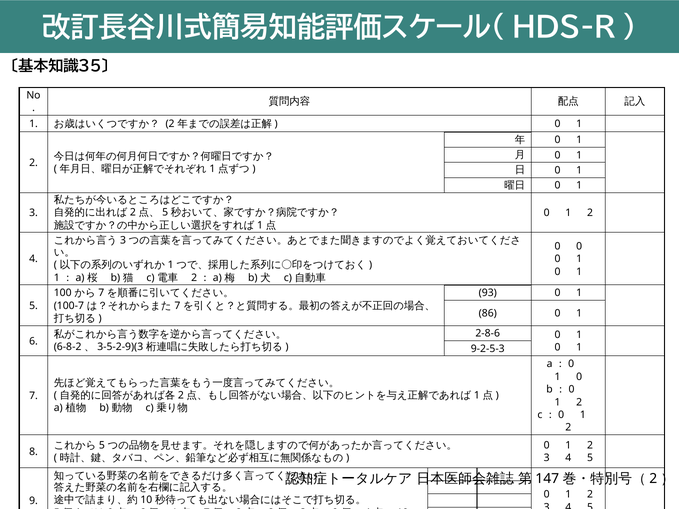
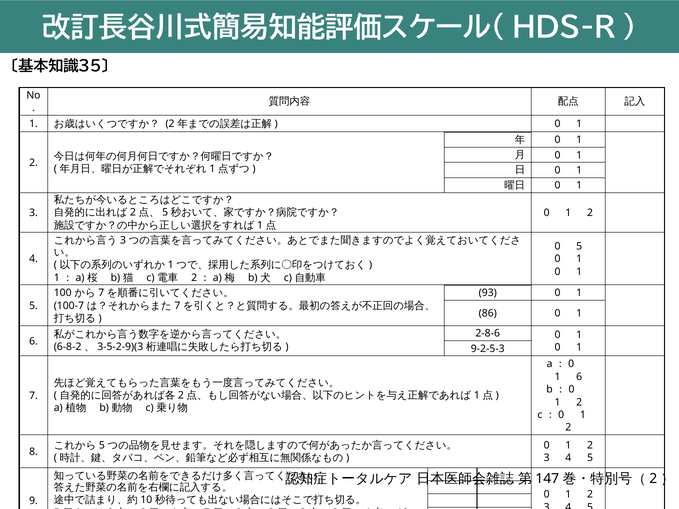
0: 0 -> 5 (579, 246)
0: 0 -> 6 (579, 377)
